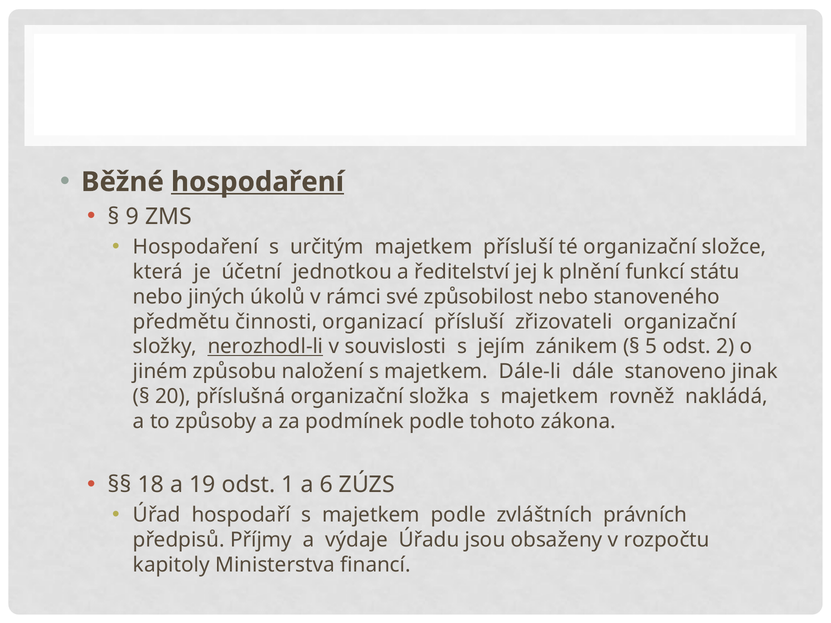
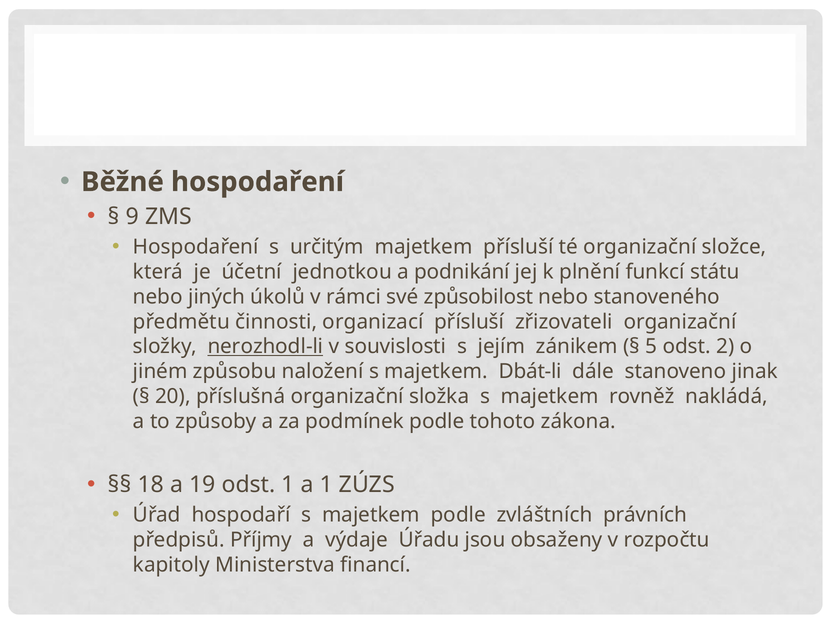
hospodaření underline: present -> none (258, 182)
ředitelství: ředitelství -> podnikání (462, 272)
Dále-li: Dále-li -> Dbát-li (530, 372)
a 6: 6 -> 1 (326, 485)
